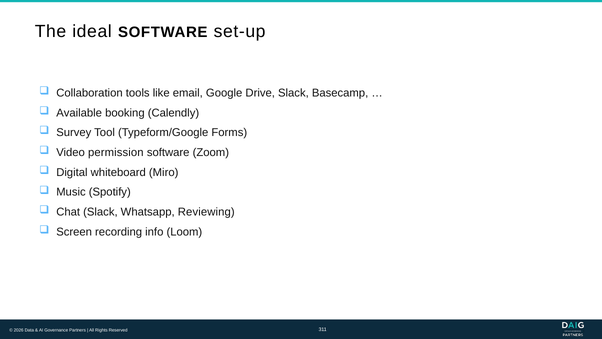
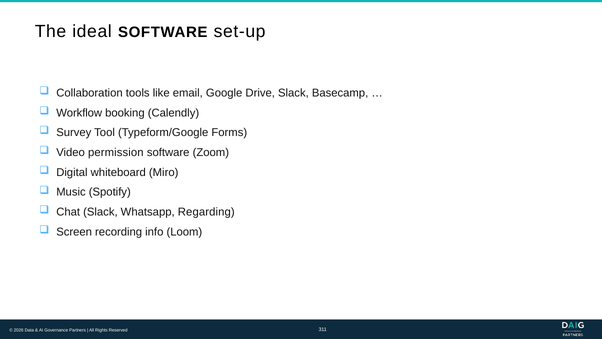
Available: Available -> Workflow (79, 113)
Reviewing: Reviewing -> Regarding (206, 212)
